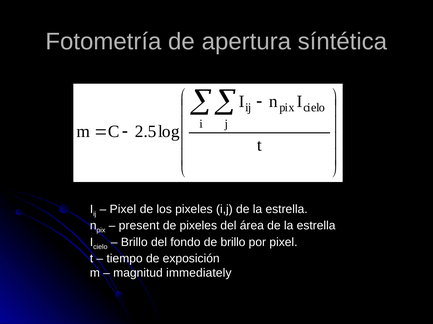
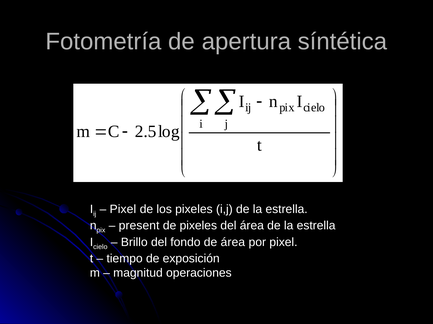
de brillo: brillo -> área (233, 243)
immediately: immediately -> operaciones (199, 273)
